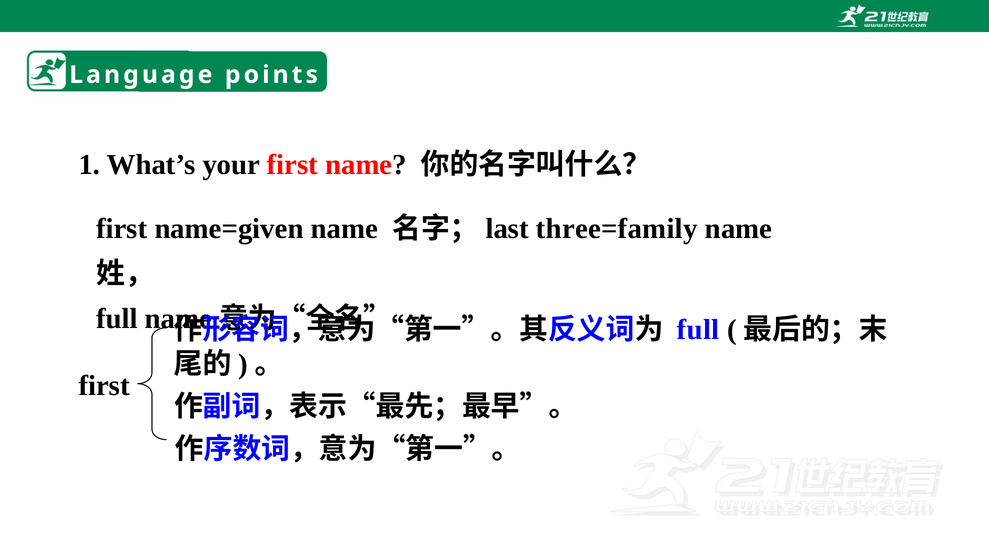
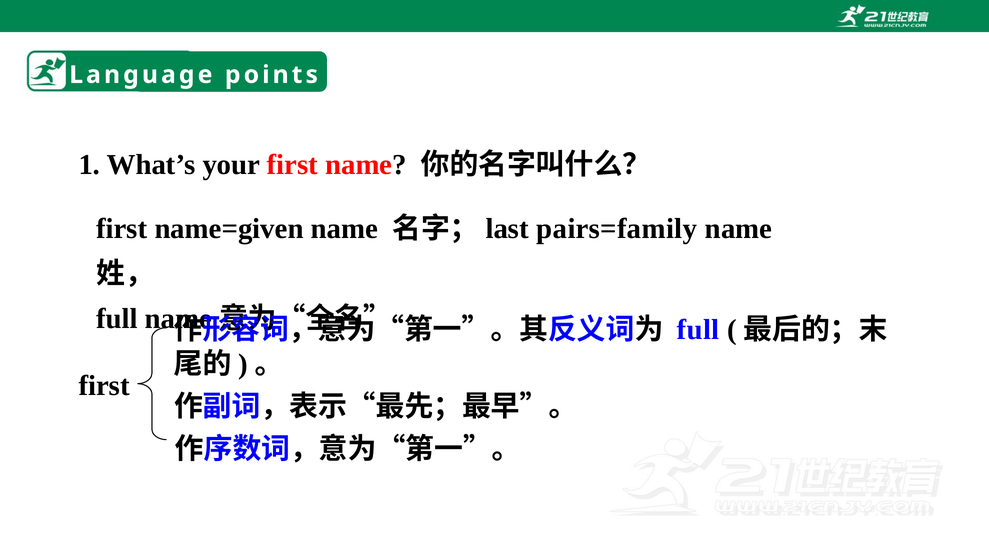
three=family: three=family -> pairs=family (617, 228)
